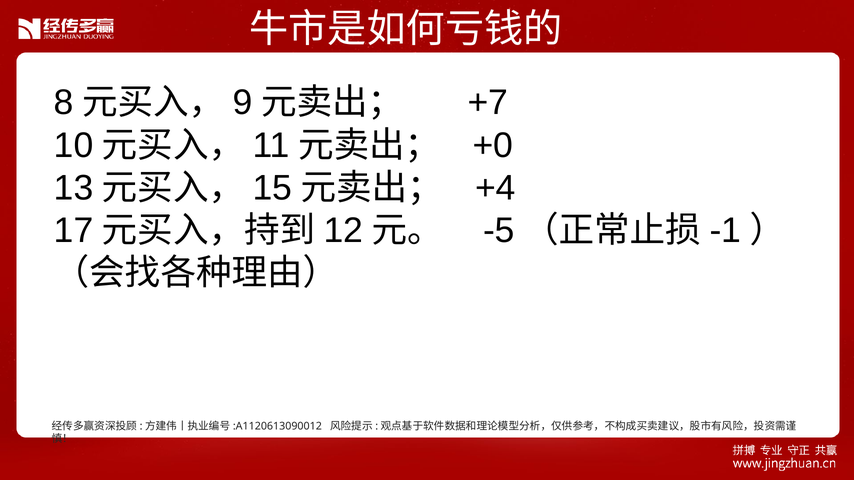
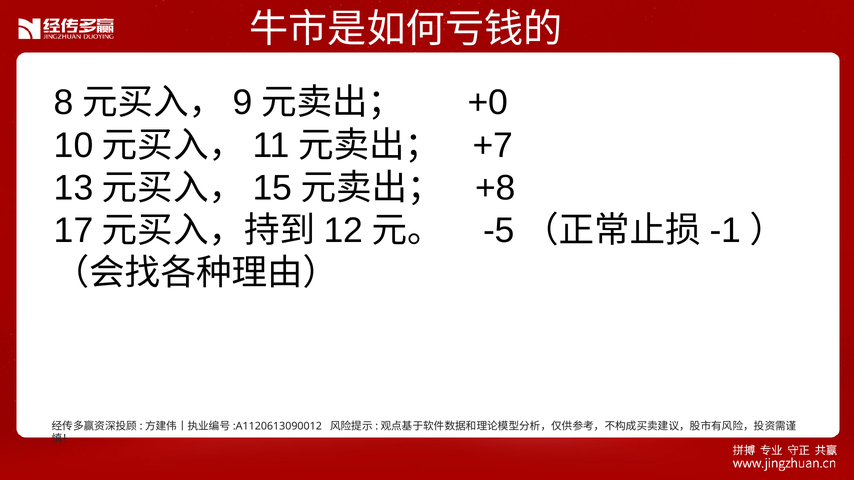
+7: +7 -> +0 (488, 103)
+0: +0 -> +7 (493, 145)
+4: +4 -> +8 (495, 188)
